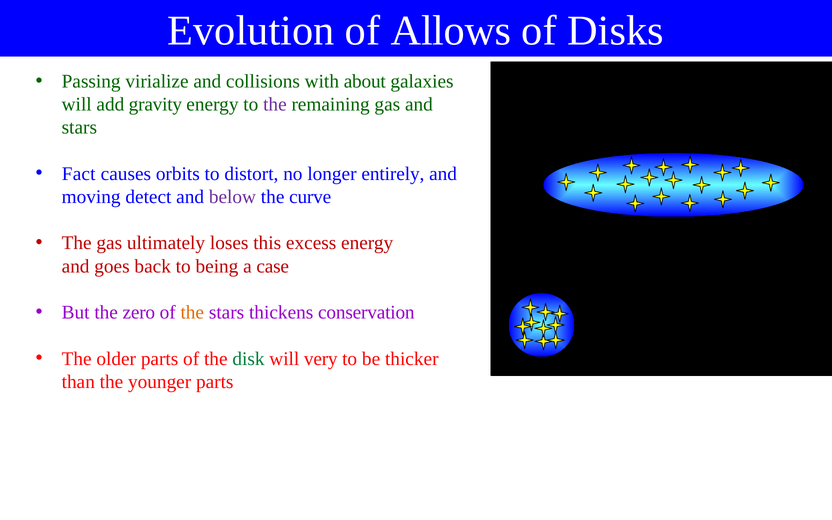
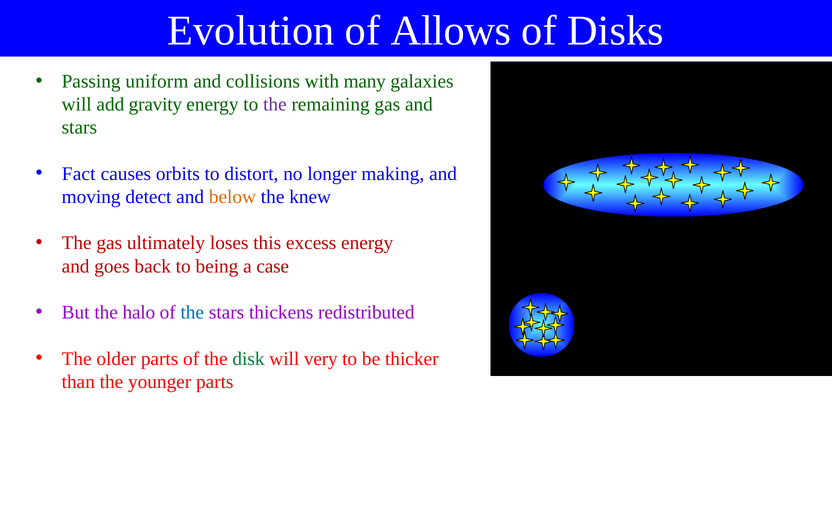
virialize: virialize -> uniform (157, 81)
about: about -> many (365, 81)
entirely: entirely -> making (393, 174)
below colour: purple -> orange (232, 197)
curve: curve -> knew (310, 197)
zero: zero -> halo (139, 312)
the colour: orange -> blue (192, 312)
conservation: conservation -> redistributed (366, 312)
